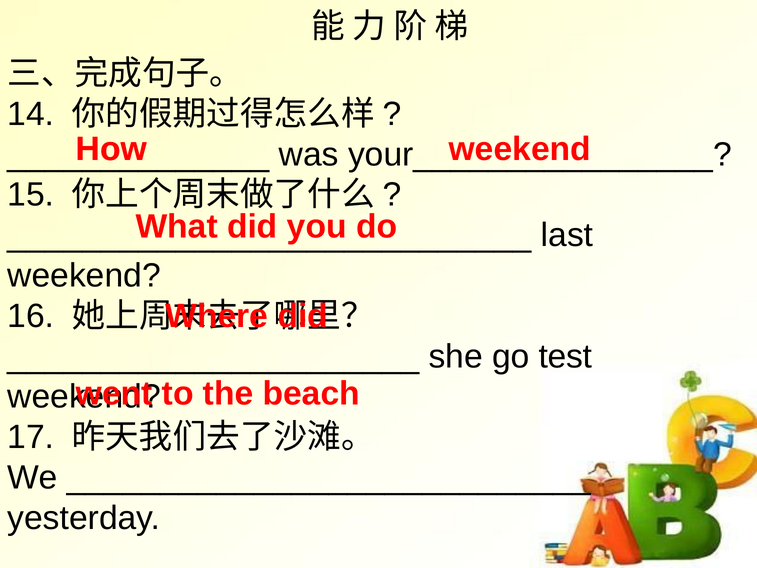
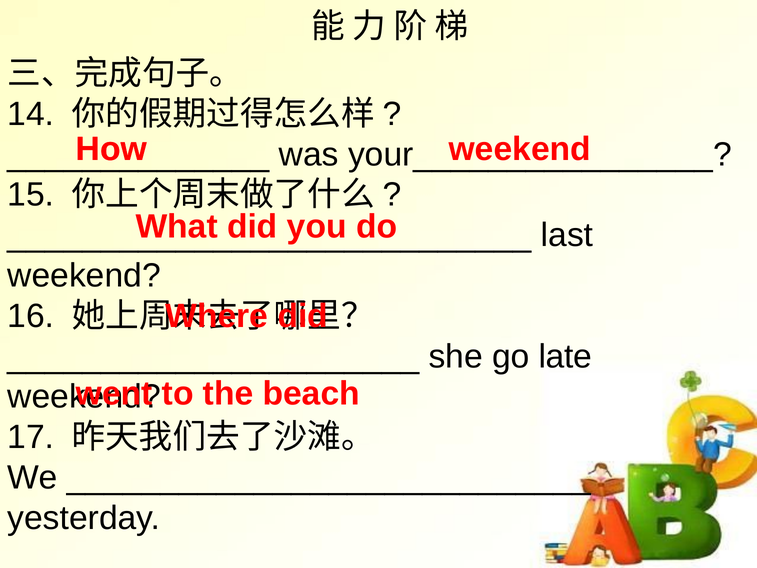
test: test -> late (565, 356)
